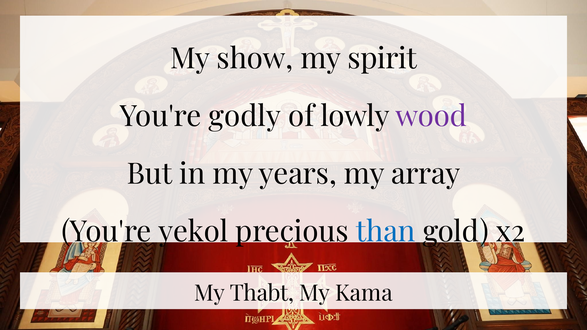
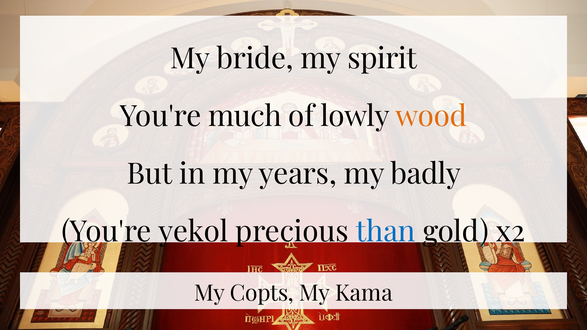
show: show -> bride (255, 59)
godly: godly -> much (245, 117)
wood colour: purple -> orange (431, 117)
array: array -> badly (426, 174)
Thabt: Thabt -> Copts (262, 294)
